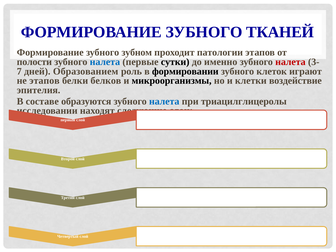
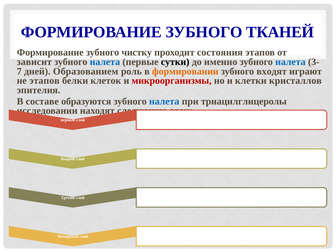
зубном: зубном -> чистку (137, 52)
патологии: патологии -> состояния (220, 52)
полости: полости -> зависит (34, 62)
налета colour: red -> blue (290, 62)
формировании colour: black -> orange (185, 71)
клеток: клеток -> входят (272, 71)
белков: белков -> клеток (106, 81)
микроорганизмы colour: black -> red (172, 81)
воздействие: воздействие -> кристаллов (295, 81)
